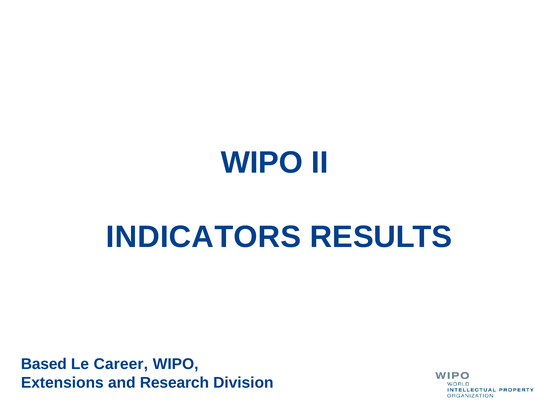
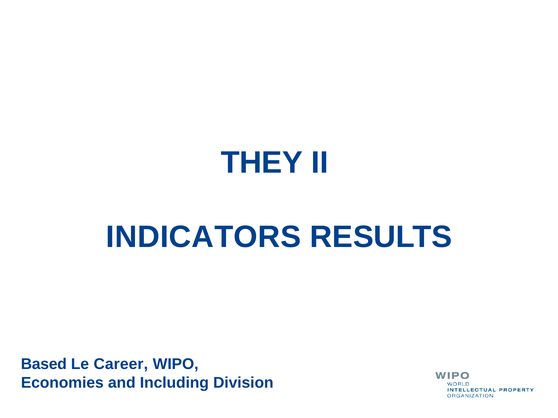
WIPO: WIPO -> THEY (262, 163)
Extensions: Extensions -> Economies (62, 383)
Research: Research -> Including (174, 383)
